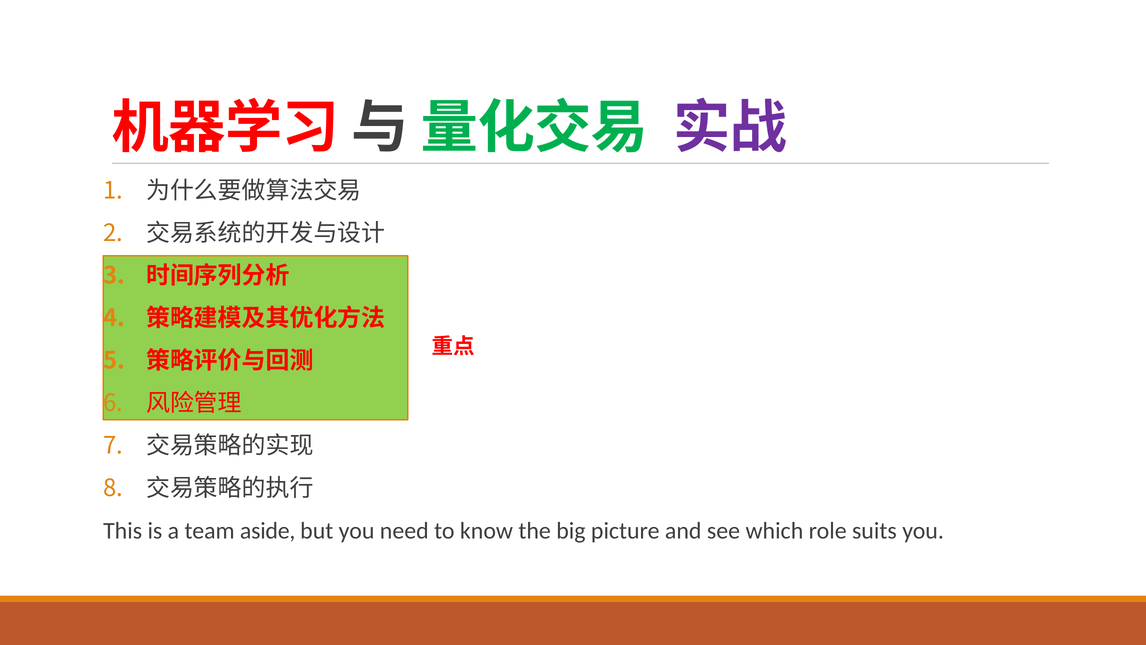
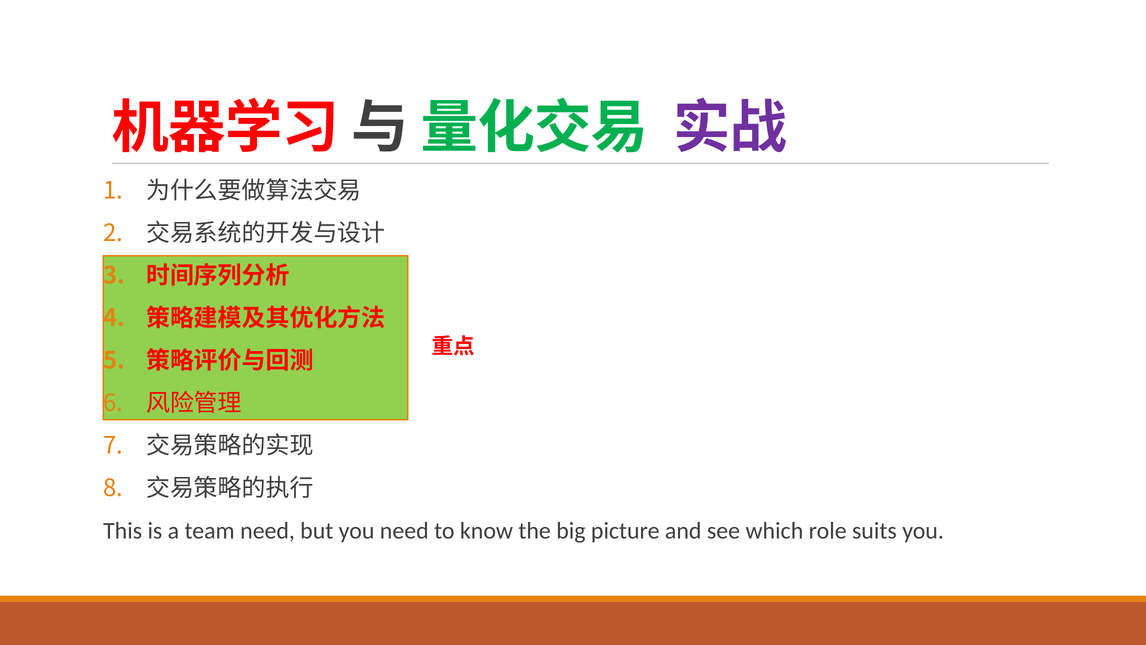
team aside: aside -> need (268, 531)
